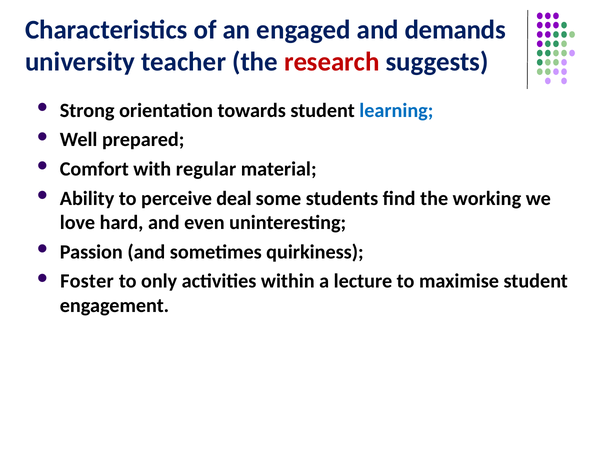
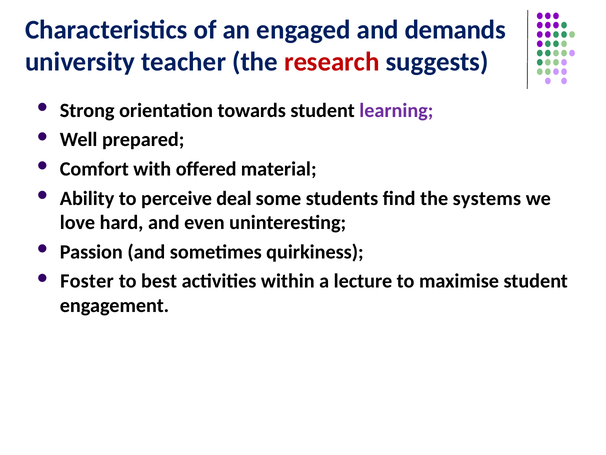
learning colour: blue -> purple (396, 110)
regular: regular -> offered (206, 169)
working: working -> systems (487, 198)
only: only -> best (159, 281)
